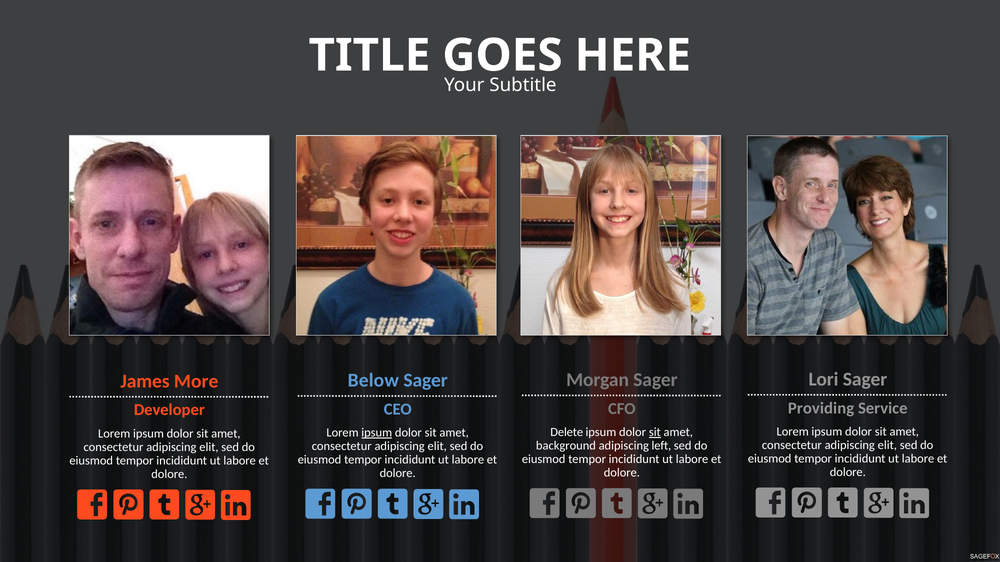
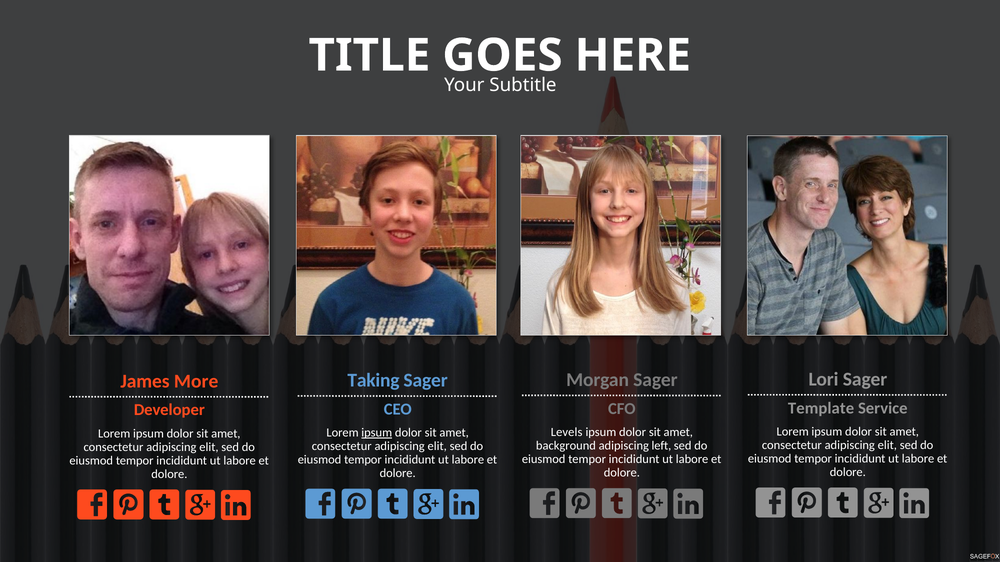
Below: Below -> Taking (373, 381)
Providing: Providing -> Template (821, 408)
Delete: Delete -> Levels (567, 433)
sit underline: present -> none (655, 433)
